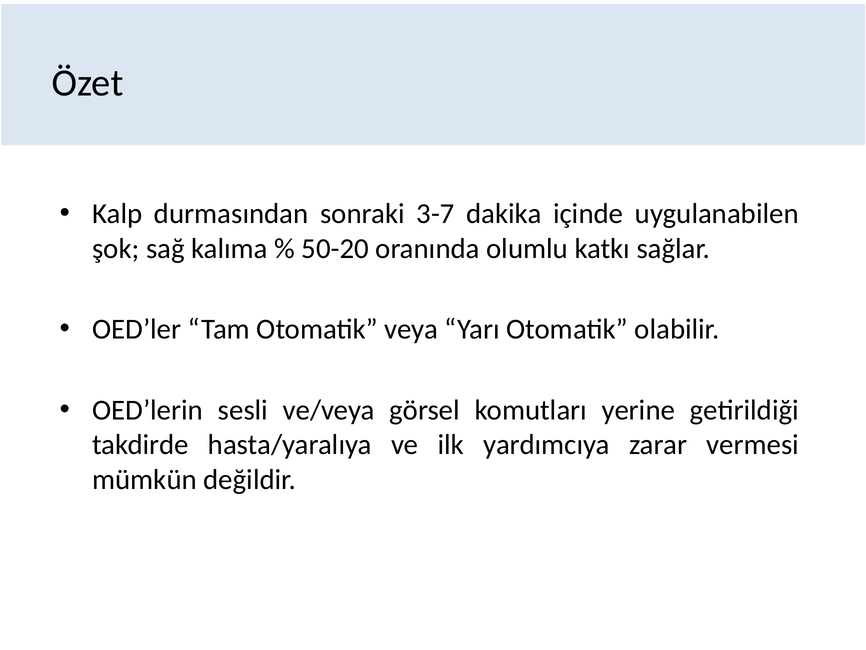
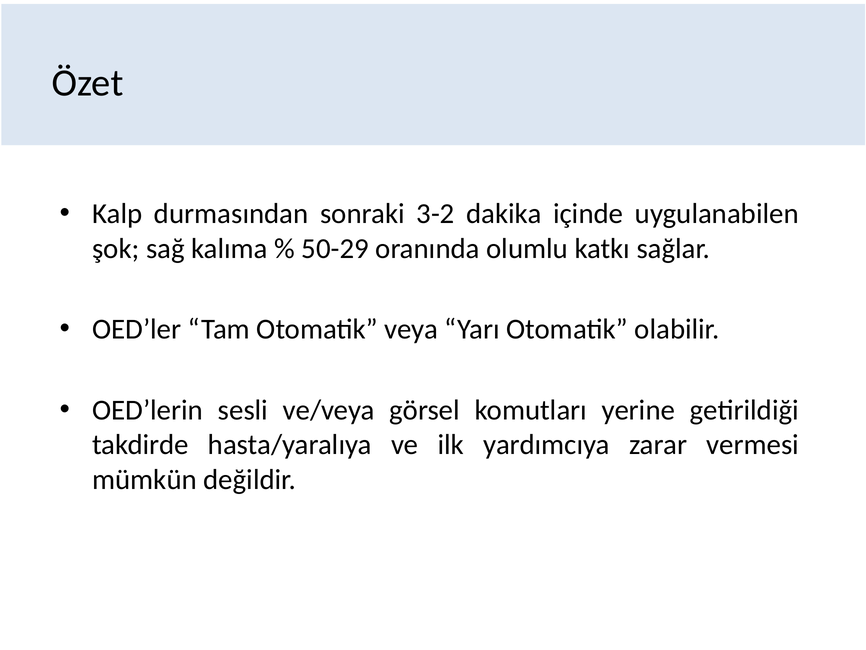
3-7: 3-7 -> 3-2 (436, 214)
50-20: 50-20 -> 50-29 (335, 248)
